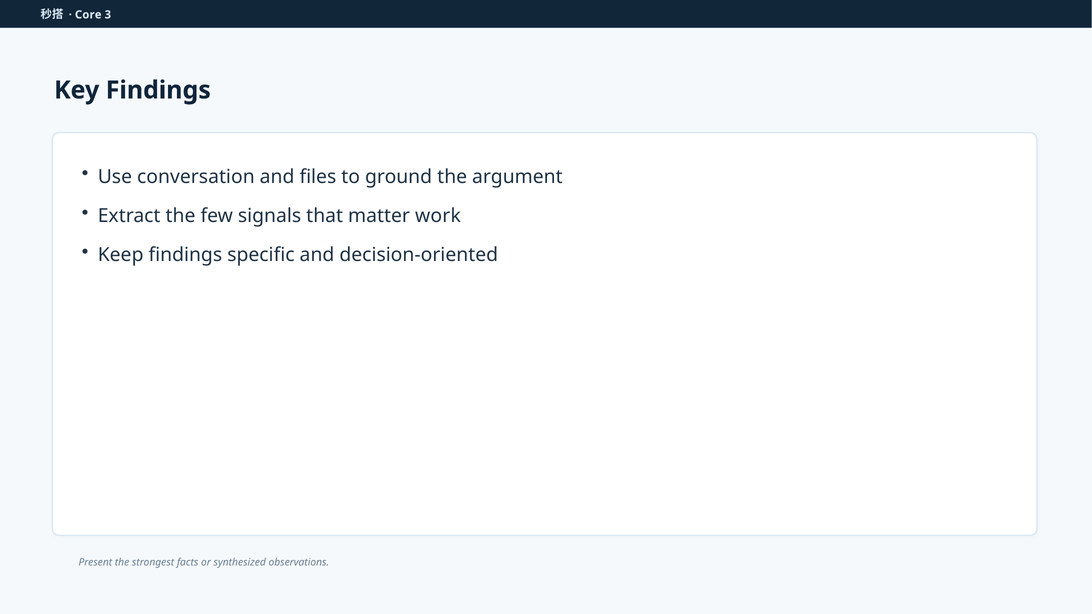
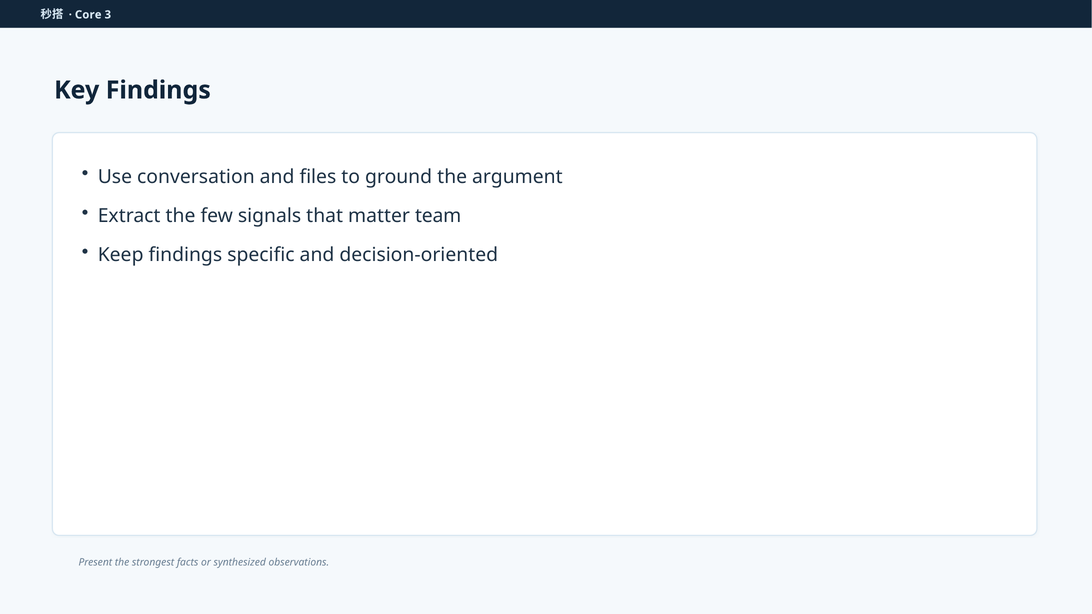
work: work -> team (438, 216)
